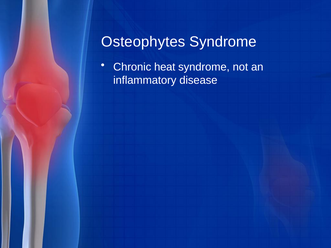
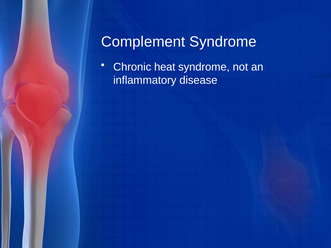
Osteophytes: Osteophytes -> Complement (143, 42)
